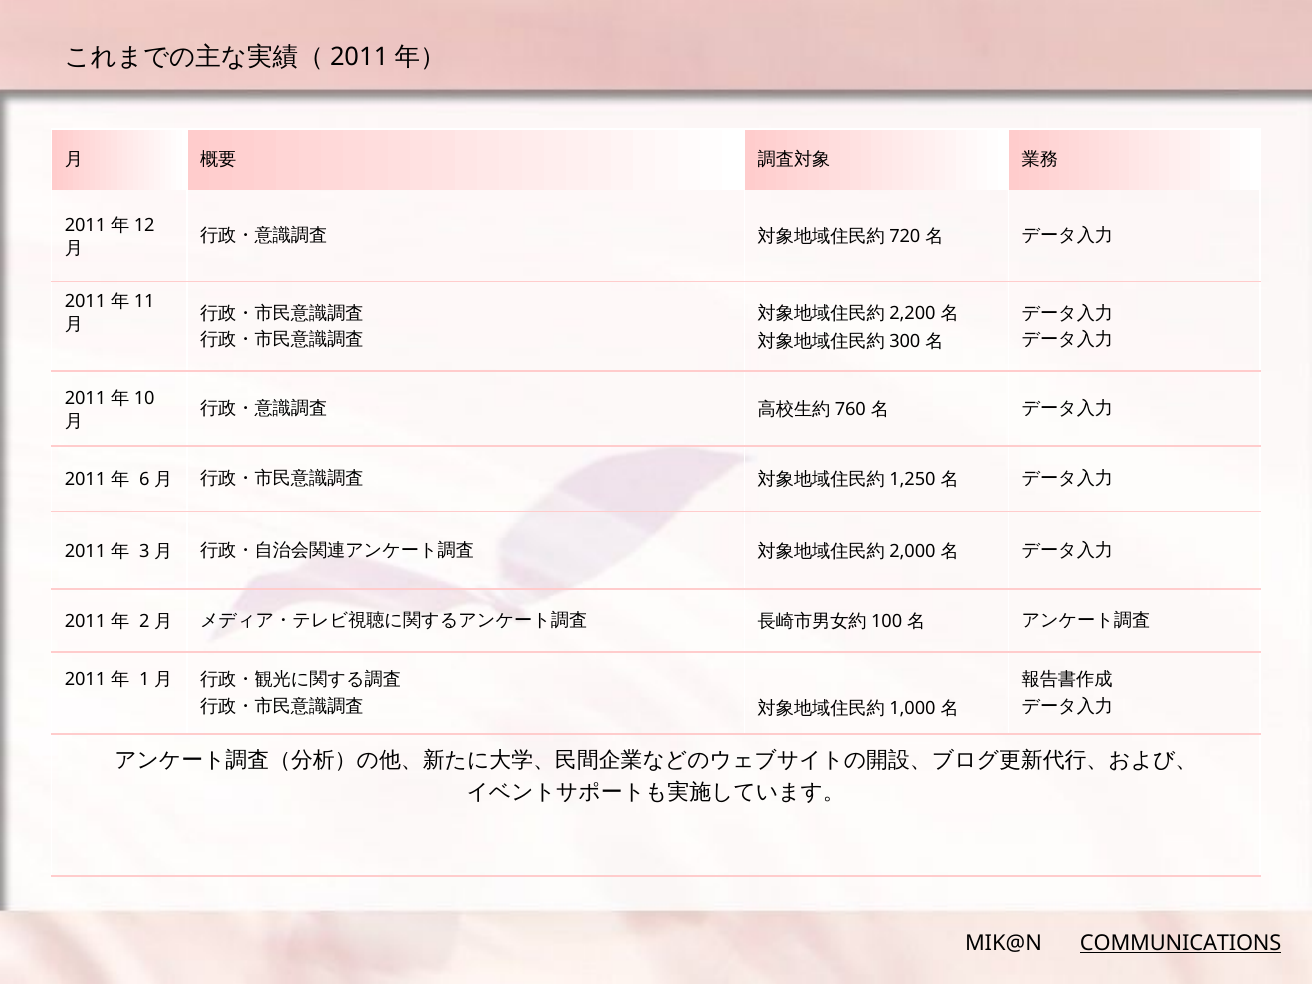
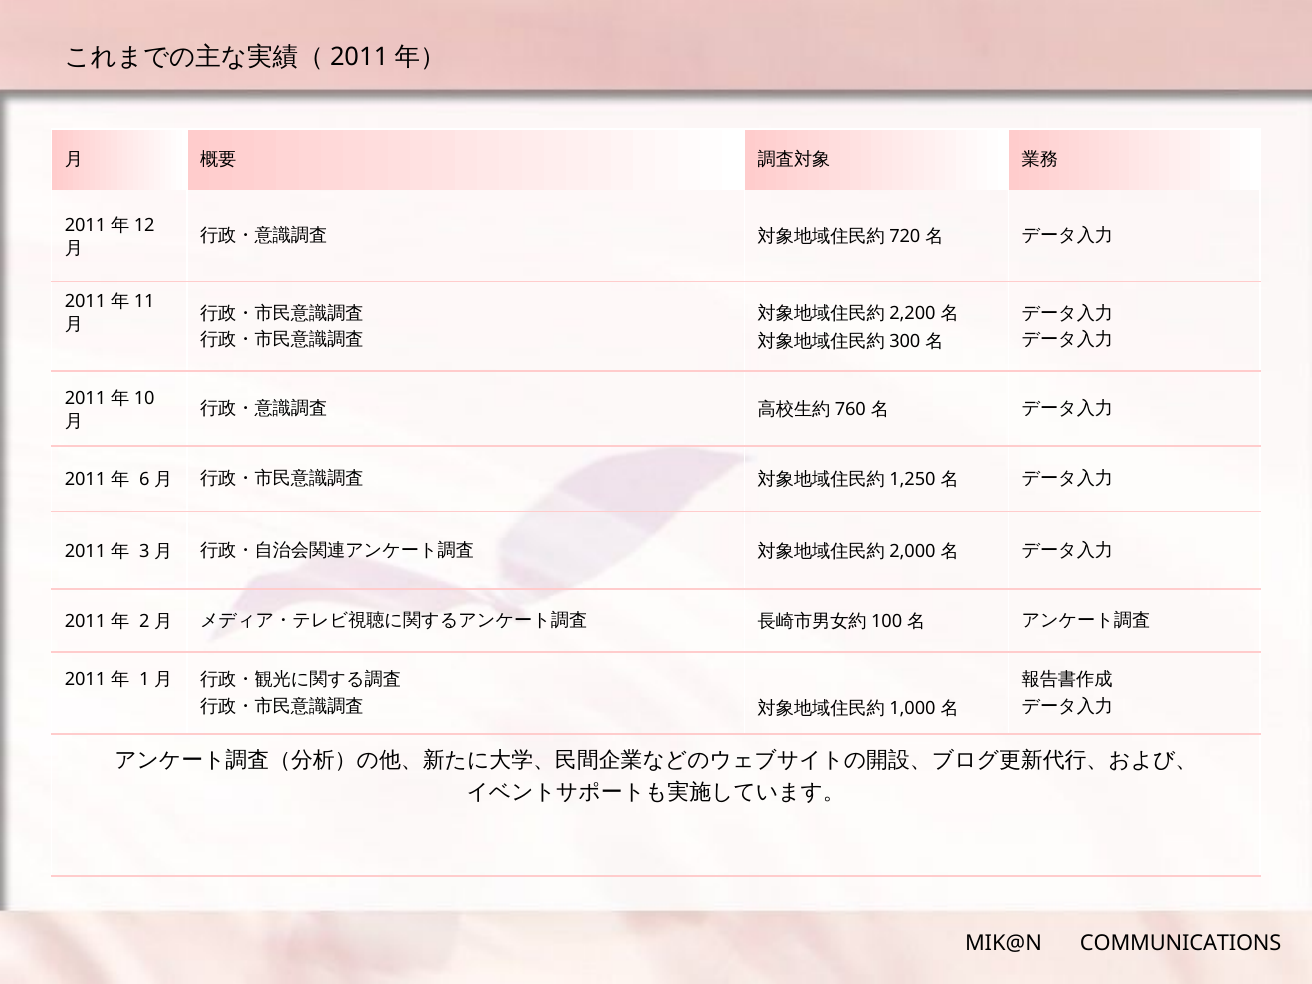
COMMUNICATIONS underline: present -> none (1181, 943)
